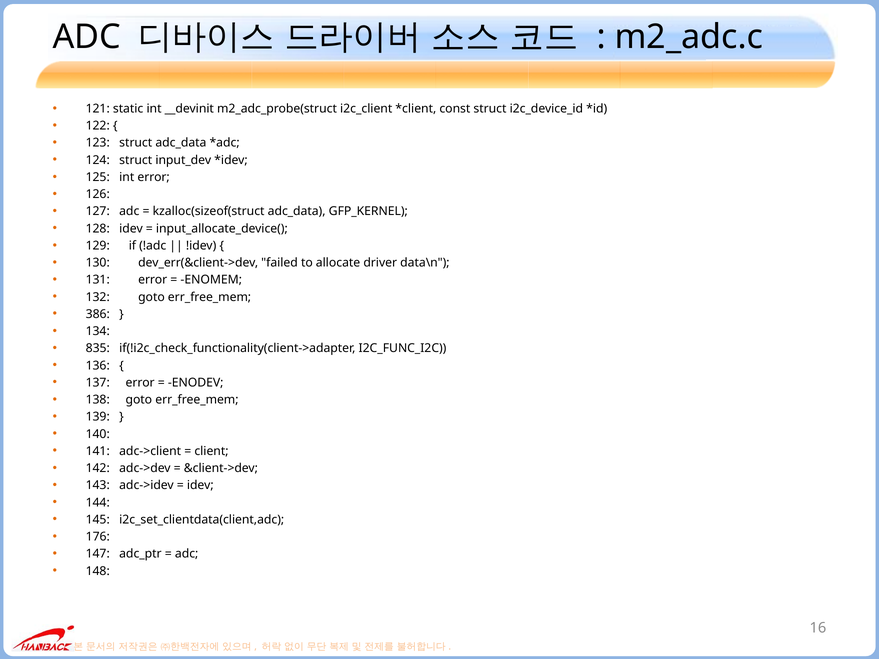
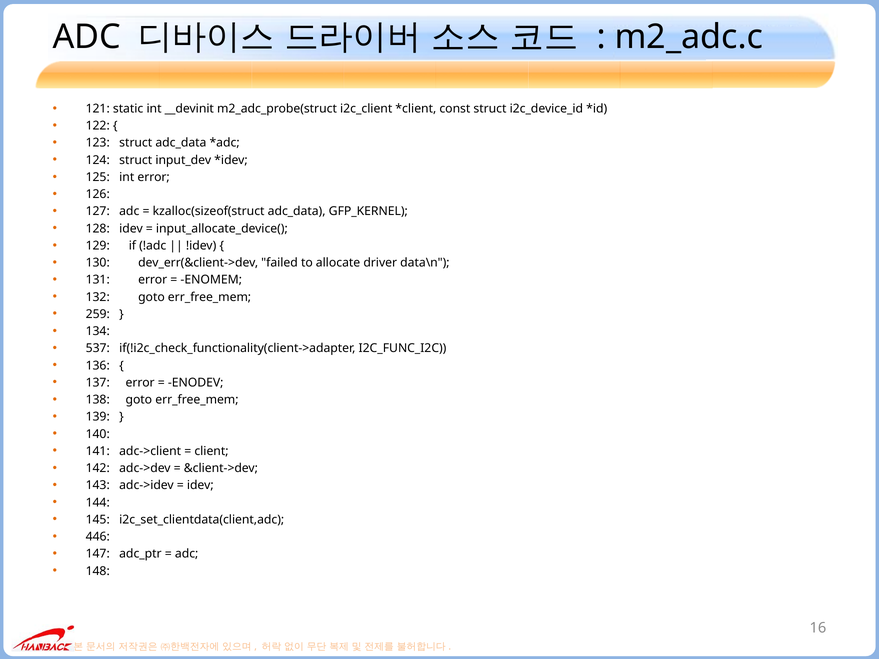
386: 386 -> 259 (98, 314)
835: 835 -> 537 (98, 349)
176: 176 -> 446 (98, 537)
